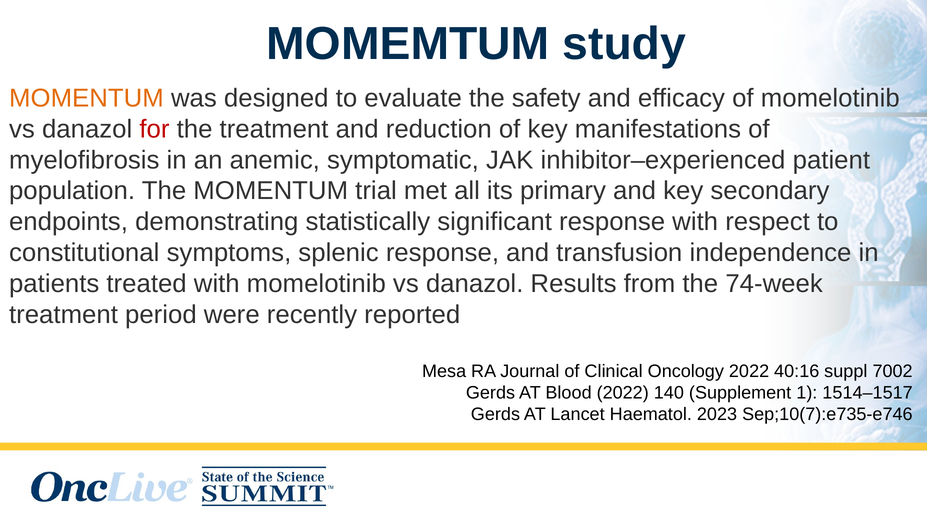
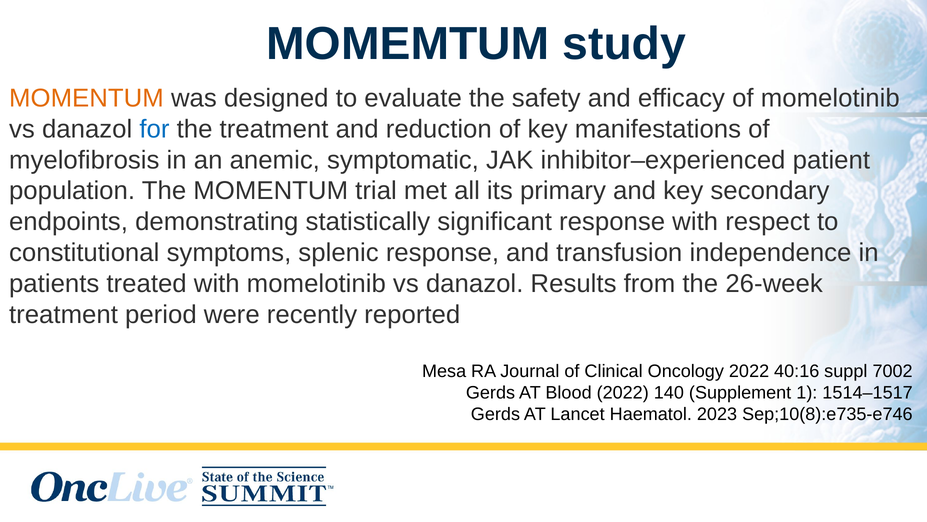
for colour: red -> blue (154, 129)
74-week: 74-week -> 26-week (774, 284)
Sep;10(7):e735-e746: Sep;10(7):e735-e746 -> Sep;10(8):e735-e746 (827, 414)
